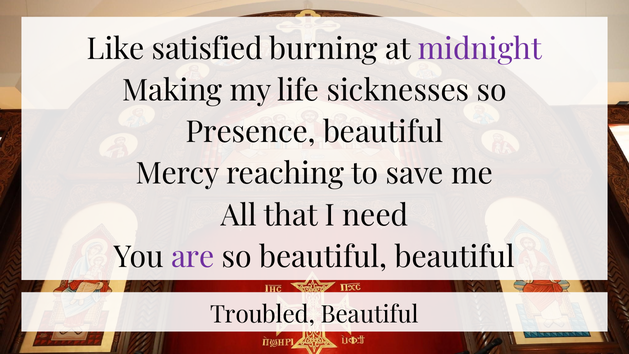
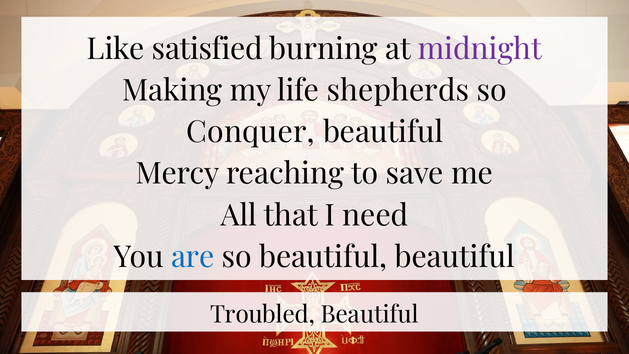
sicknesses: sicknesses -> shepherds (398, 91)
Presence: Presence -> Conquer (250, 132)
are colour: purple -> blue (193, 257)
